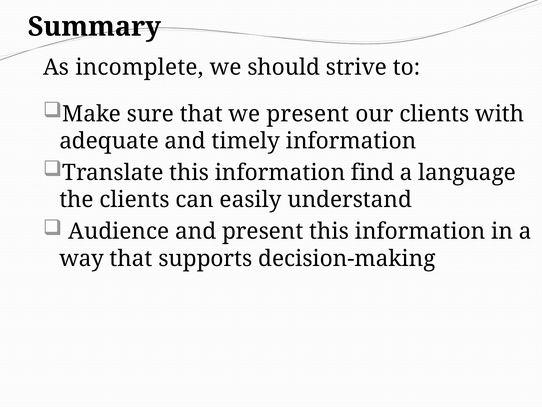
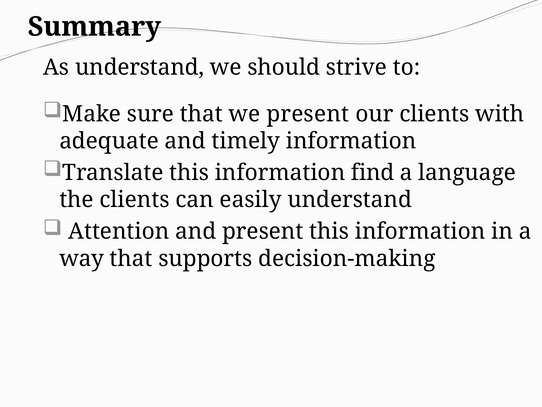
As incomplete: incomplete -> understand (140, 67)
Audience: Audience -> Attention (119, 231)
